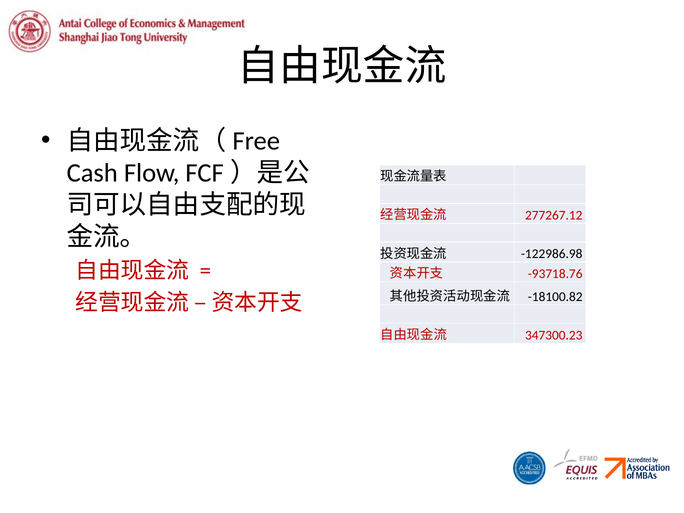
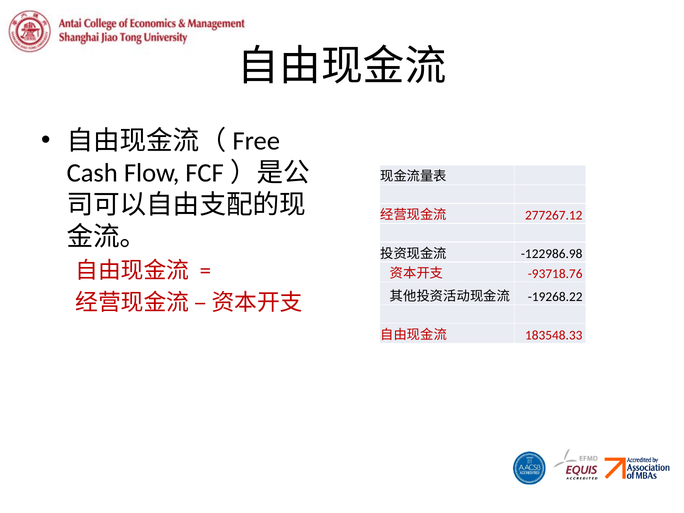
-18100.82: -18100.82 -> -19268.22 (555, 297)
347300.23: 347300.23 -> 183548.33 (554, 335)
